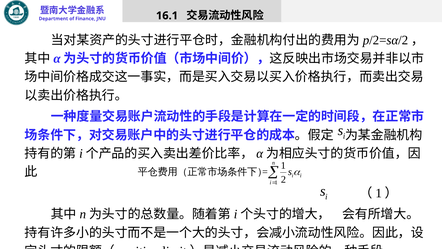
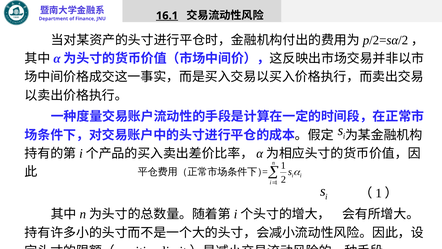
16.1 underline: none -> present (167, 16)
